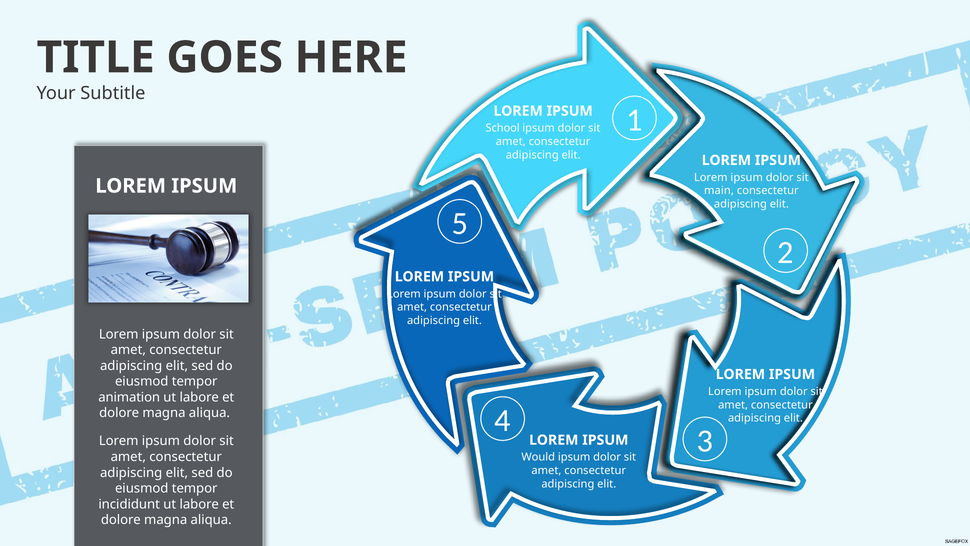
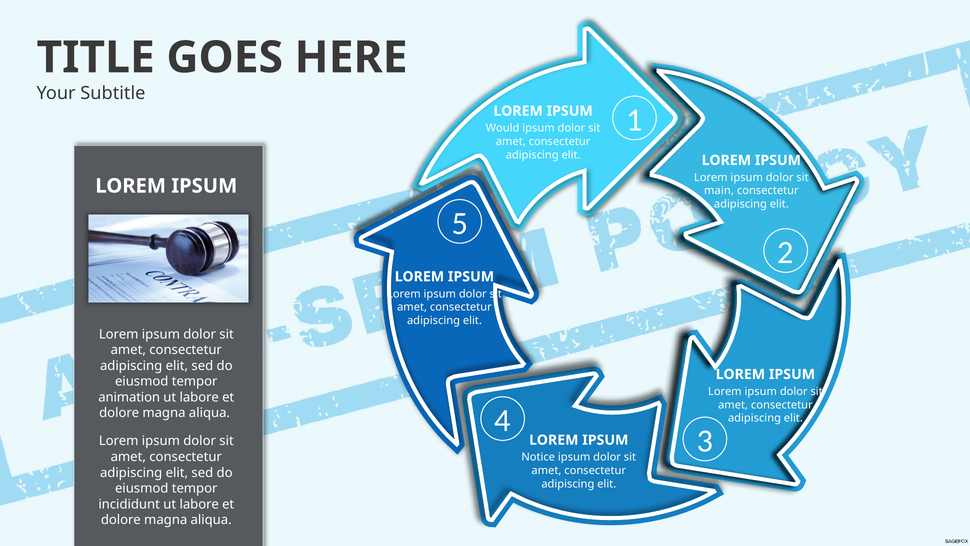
School: School -> Would (503, 128)
Would: Would -> Notice (538, 457)
